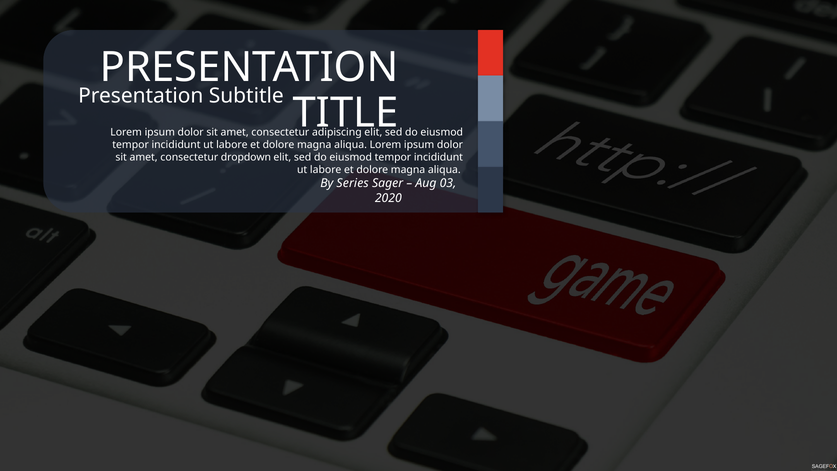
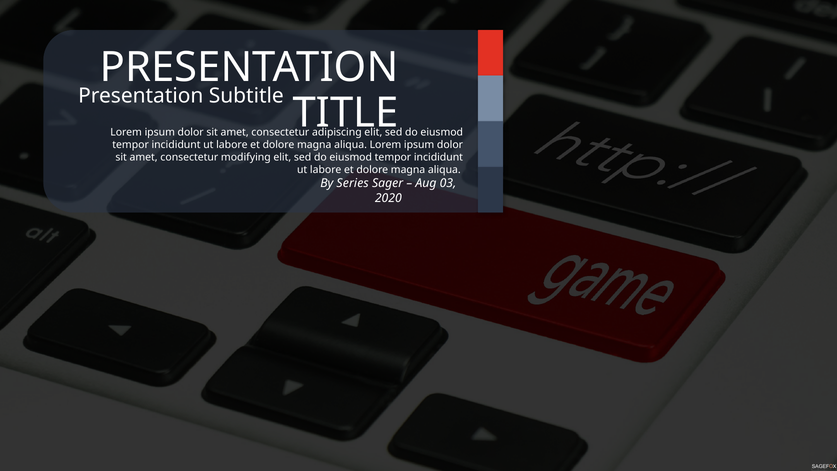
dropdown: dropdown -> modifying (246, 157)
